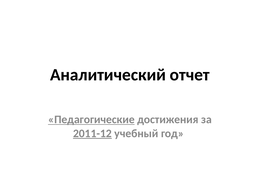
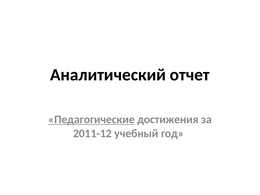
2011-12 underline: present -> none (92, 133)
